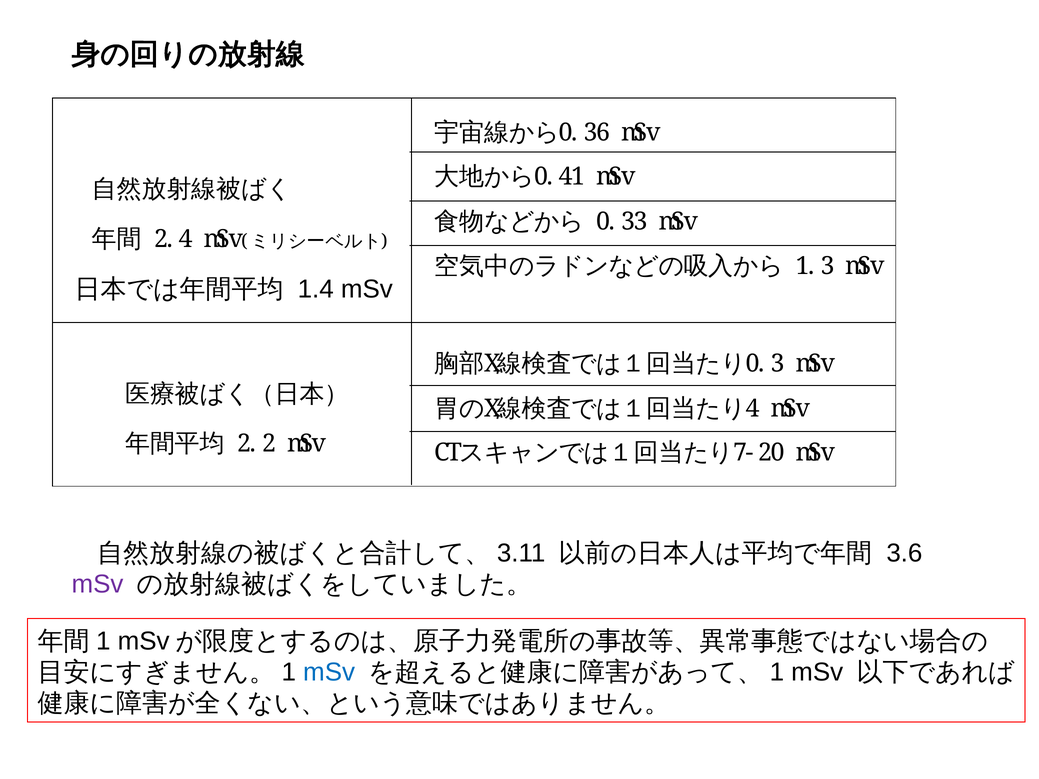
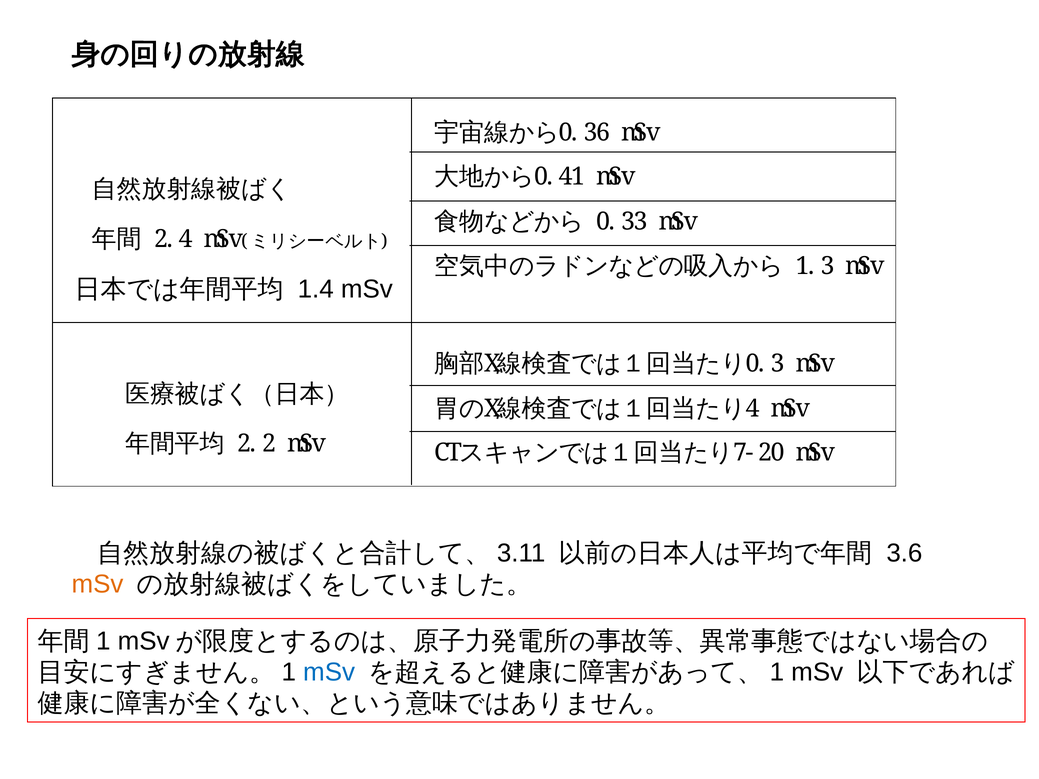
mSv colour: purple -> orange (97, 585)
